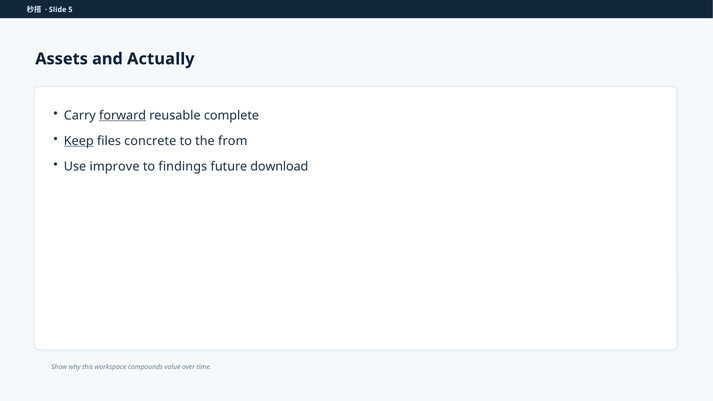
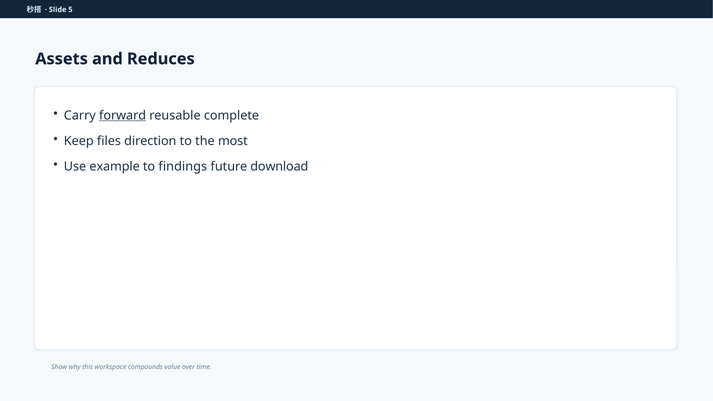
Actually: Actually -> Reduces (161, 59)
Keep underline: present -> none (79, 141)
concrete: concrete -> direction (150, 141)
from: from -> most (233, 141)
improve: improve -> example (115, 167)
